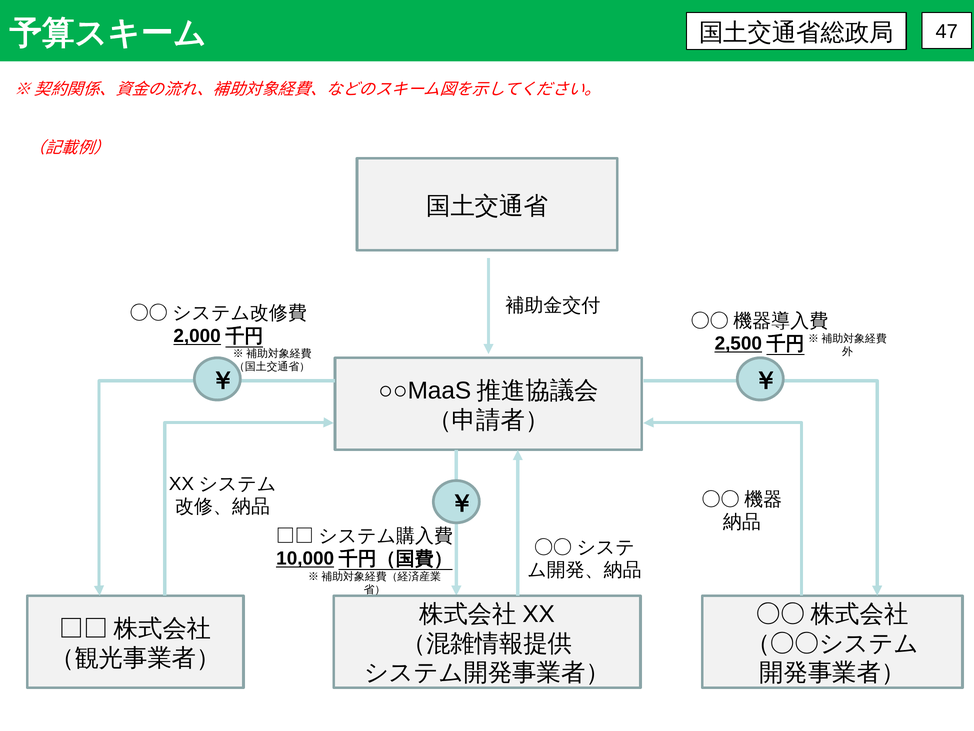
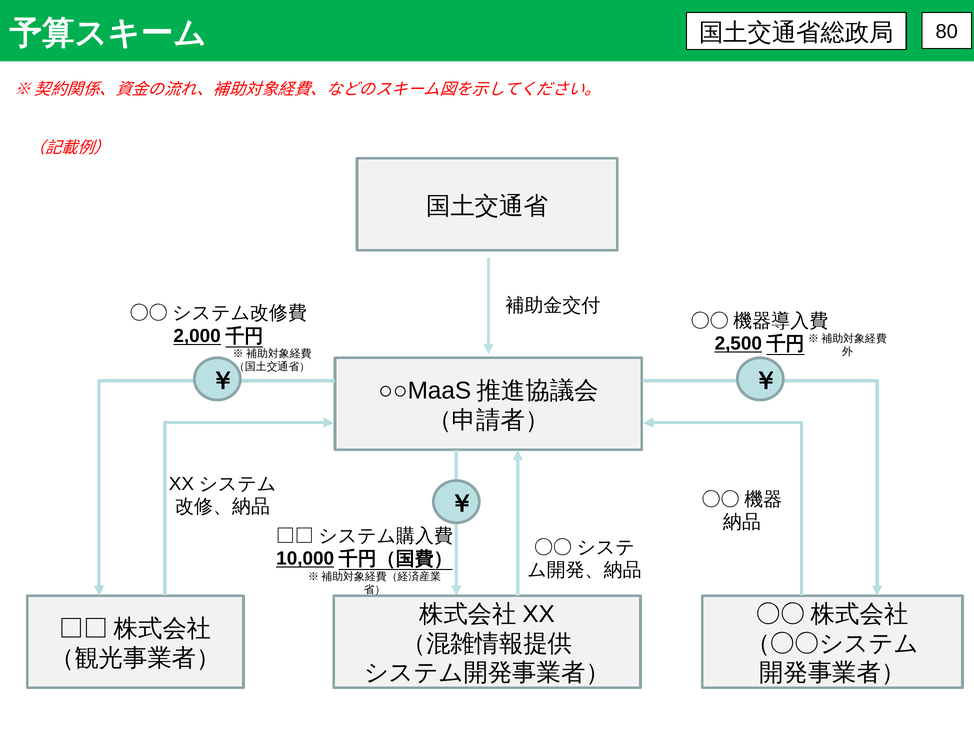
47: 47 -> 80 (947, 32)
